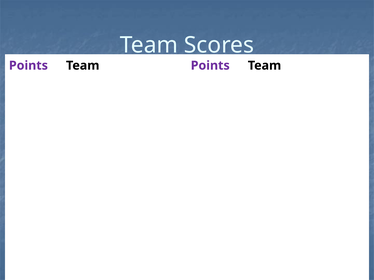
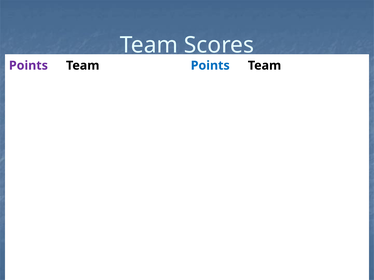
Points colour: purple -> blue (210, 66)
